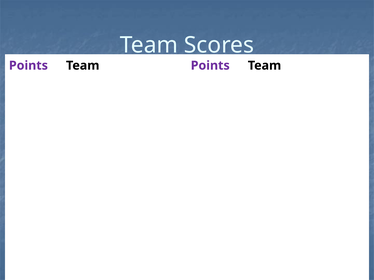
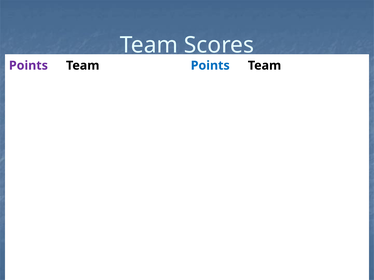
Points colour: purple -> blue (210, 66)
